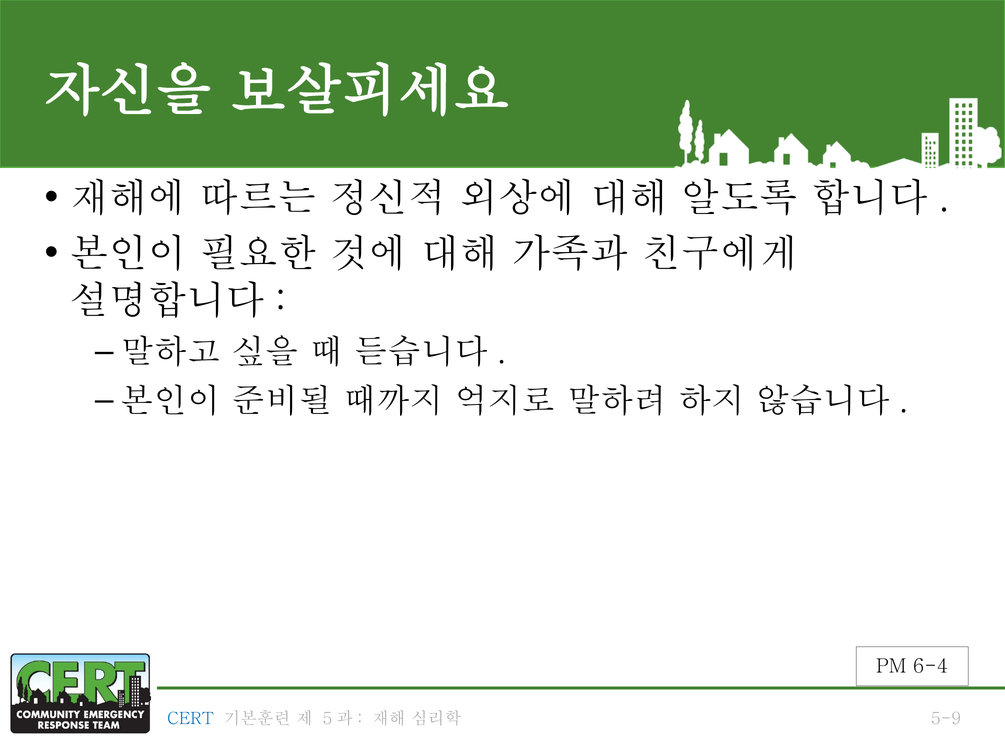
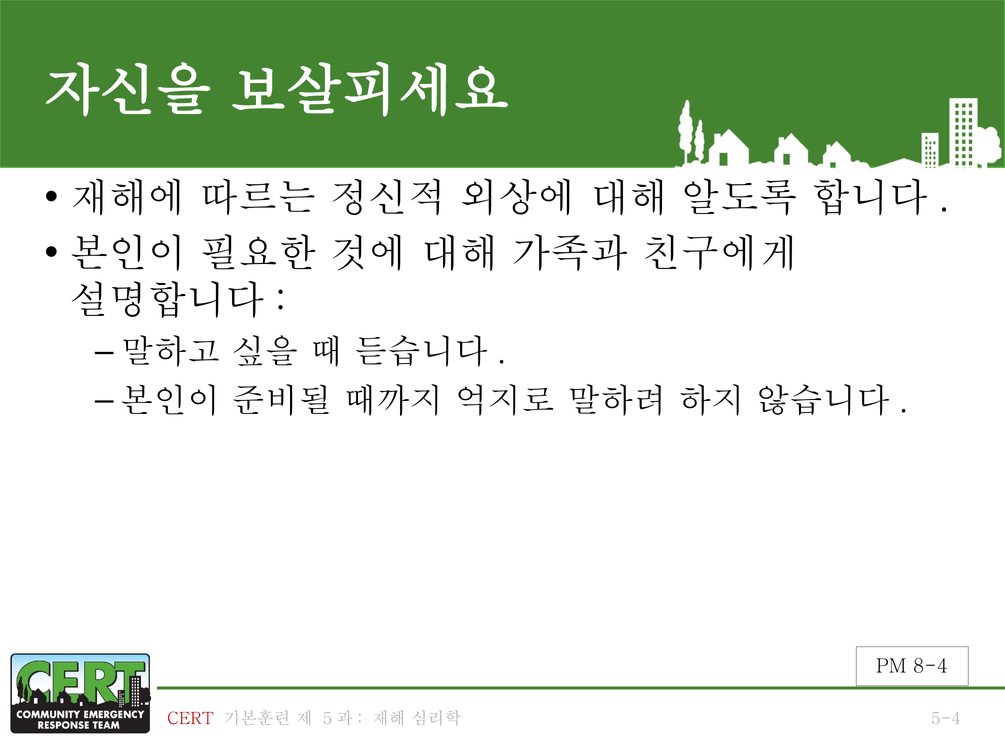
6-4: 6-4 -> 8-4 (931, 666)
CERT colour: blue -> red (191, 718)
5-9: 5-9 -> 5-4 (946, 718)
